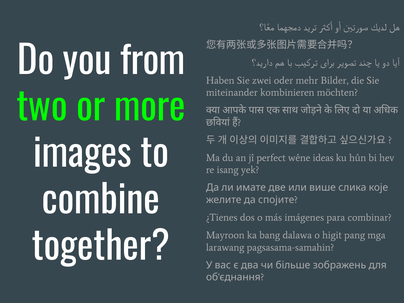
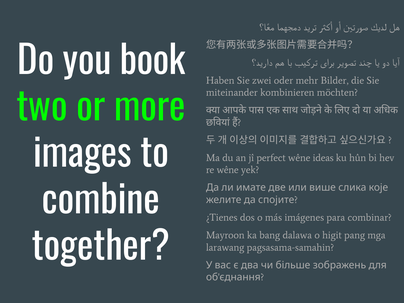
from: from -> book (153, 61)
re isang: isang -> wêne (228, 170)
